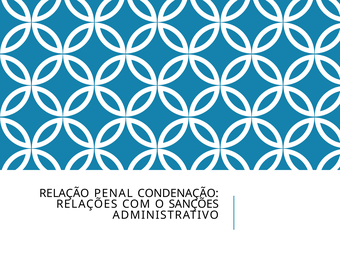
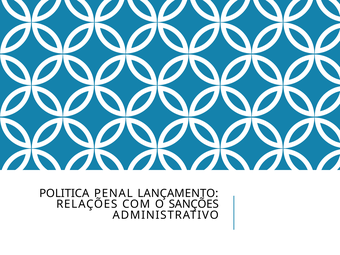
RELAÇÃO: RELAÇÃO -> POLITICA (64, 193)
CONDENAÇÃO: CONDENAÇÃO -> LANÇAMENTO (178, 193)
